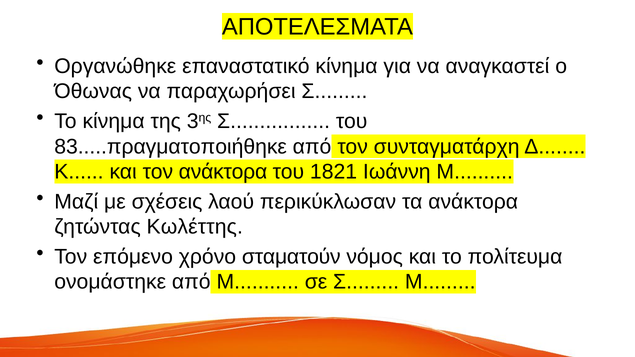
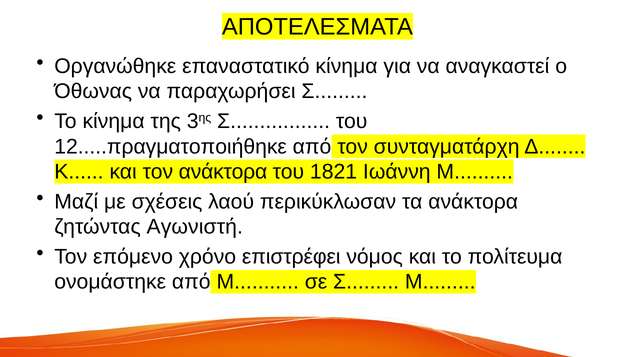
83.....πραγματοποιήθηκε: 83.....πραγματοποιήθηκε -> 12.....πραγματοποιήθηκε (171, 147)
Κωλέττης: Κωλέττης -> Αγωνιστή (195, 227)
σταματούν: σταματούν -> επιστρέφει (291, 257)
